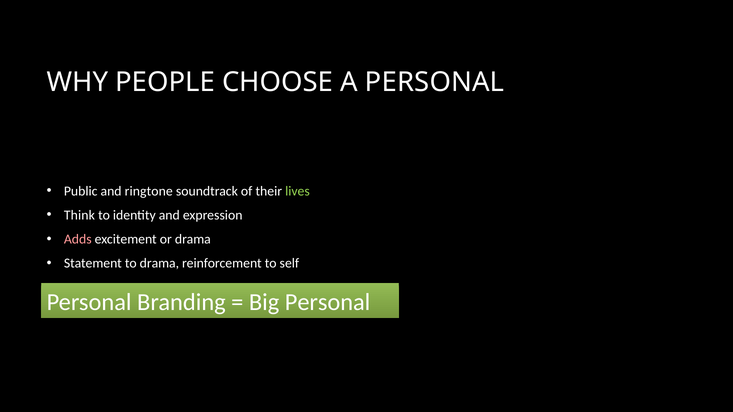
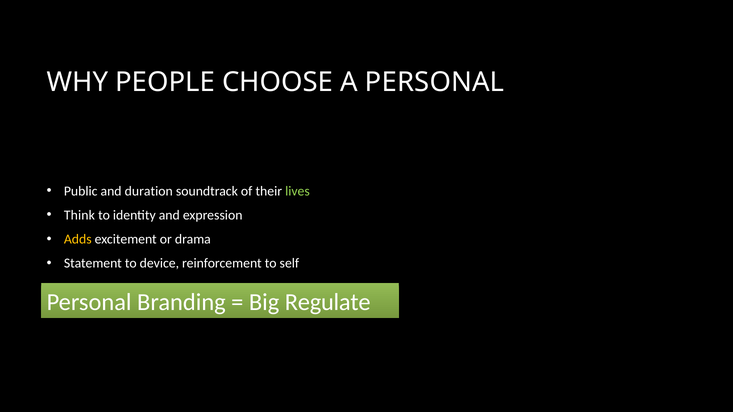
ringtone: ringtone -> duration (149, 191)
Adds colour: pink -> yellow (78, 239)
to drama: drama -> device (159, 264)
Big Personal: Personal -> Regulate (328, 302)
